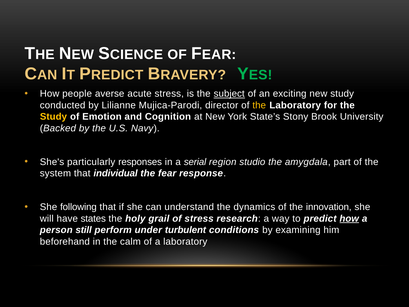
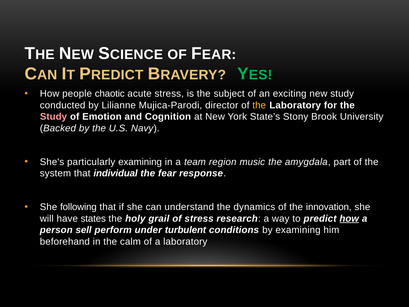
averse: averse -> chaotic (110, 94)
subject underline: present -> none (229, 94)
Study colour: yellow -> pink (53, 117)
particularly responses: responses -> examining (140, 162)
serial: serial -> team (195, 162)
studio: studio -> music (252, 162)
still: still -> sell (84, 230)
